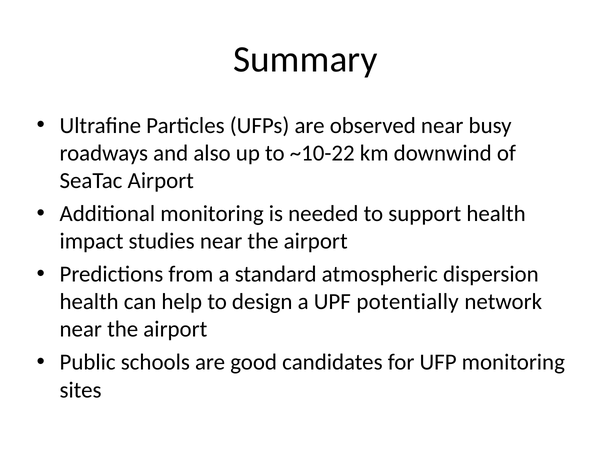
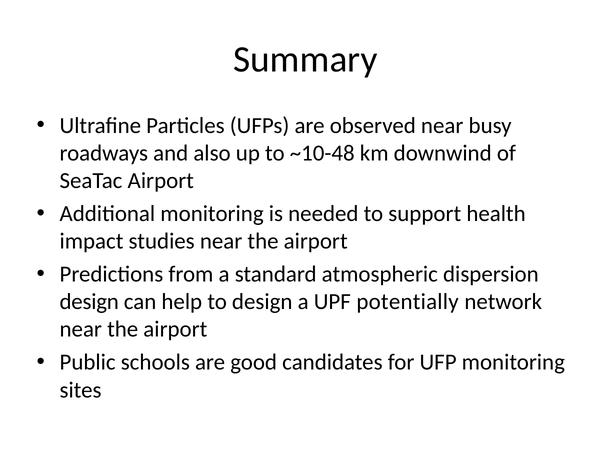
~10-22: ~10-22 -> ~10-48 (322, 153)
health: health -> design (89, 301)
